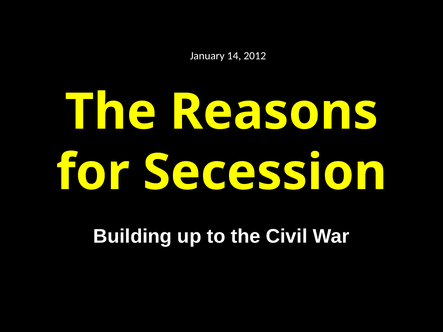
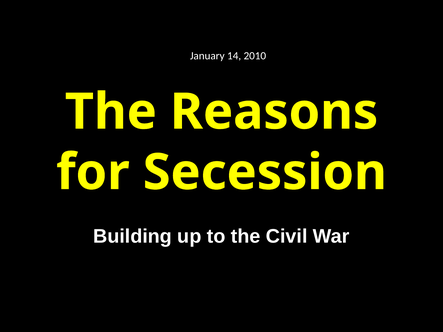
2012: 2012 -> 2010 (255, 56)
